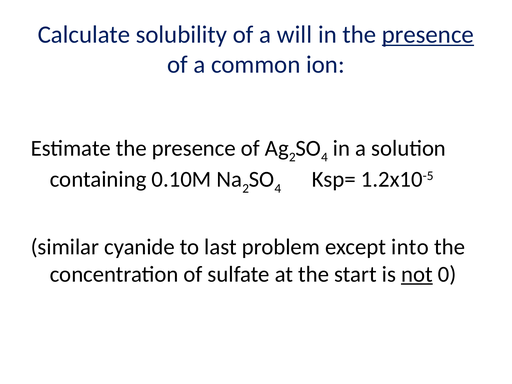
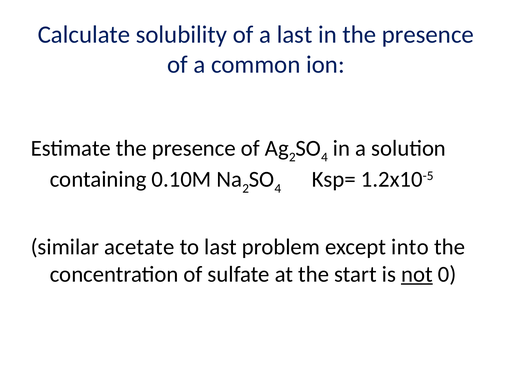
a will: will -> last (295, 35)
presence underline: present -> none (428, 35)
cyanide: cyanide -> acetate (139, 247)
